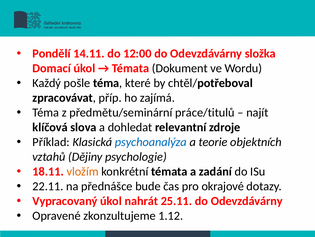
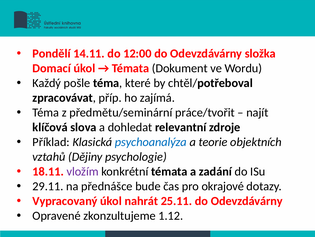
práce/titulů: práce/titulů -> práce/tvořit (205, 112)
vložím colour: orange -> purple (83, 171)
22.11: 22.11 -> 29.11 (48, 186)
